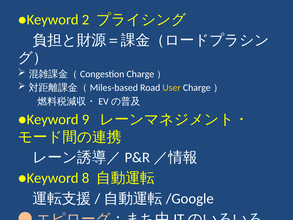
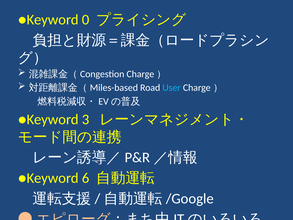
2: 2 -> 0 (86, 20)
User colour: yellow -> light blue (172, 88)
9: 9 -> 3 (86, 119)
8: 8 -> 6 (86, 178)
